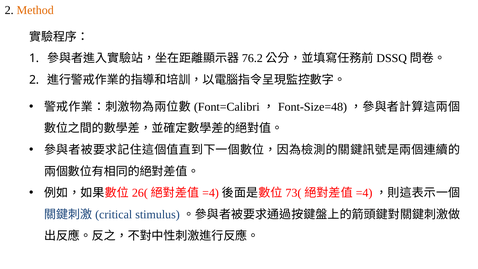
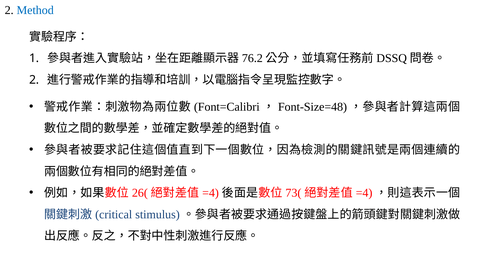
Method colour: orange -> blue (35, 10)
